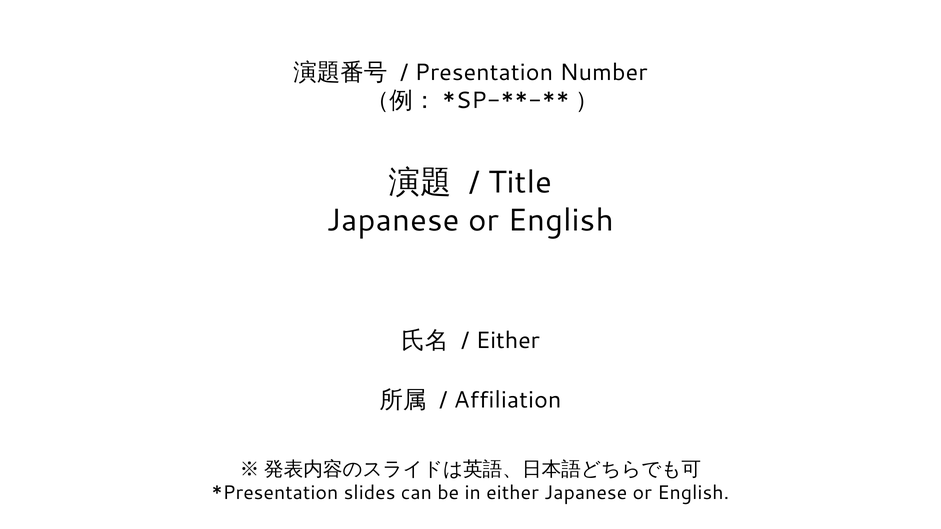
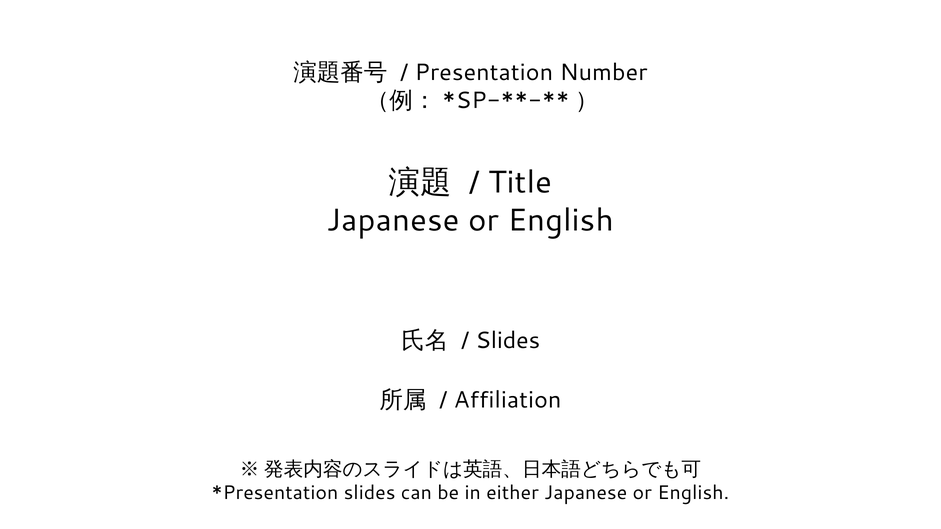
Either: Either -> Slides (508, 341)
